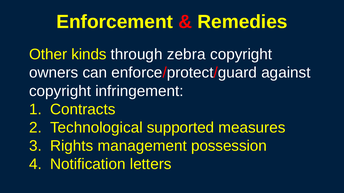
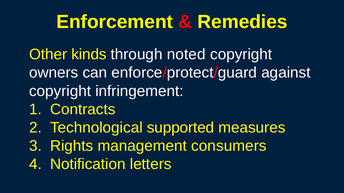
zebra: zebra -> noted (186, 55)
possession: possession -> consumers (229, 146)
